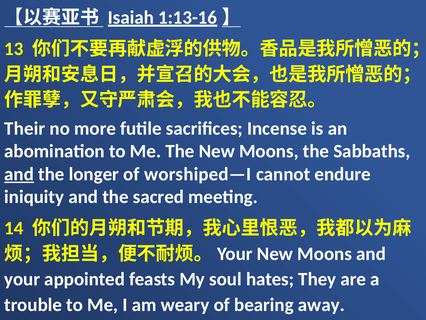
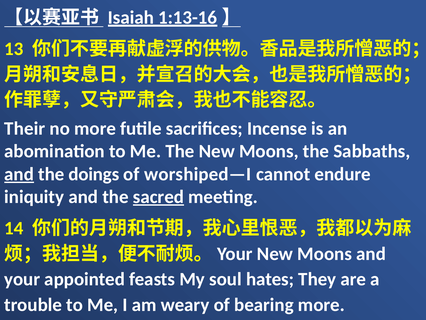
longer: longer -> doings (94, 174)
sacred underline: none -> present (158, 197)
bearing away: away -> more (321, 304)
